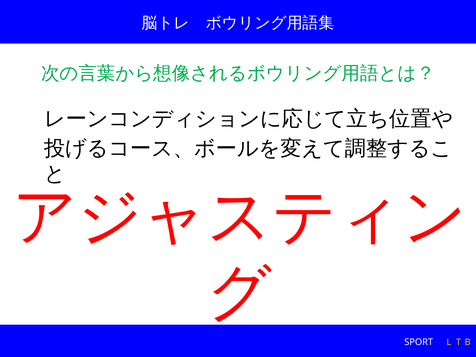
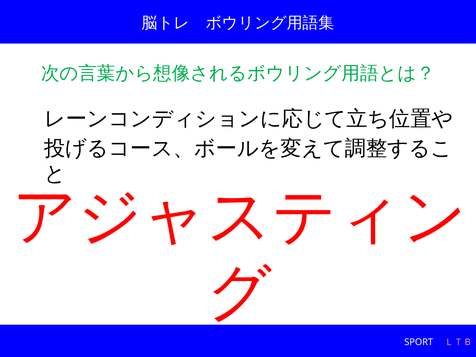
ＬＴＢ colour: yellow -> pink (459, 342)
